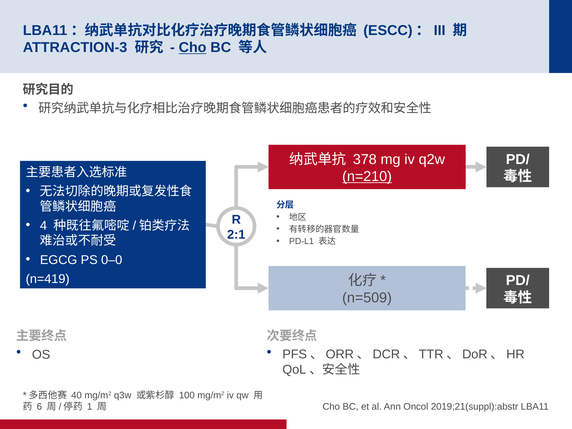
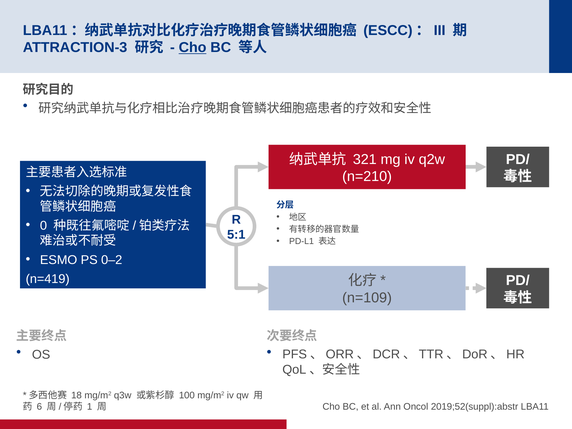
378: 378 -> 321 (365, 159)
n=210 underline: present -> none (367, 177)
4: 4 -> 0 (44, 226)
2:1: 2:1 -> 5:1 (236, 235)
EGCG: EGCG -> ESMO (59, 260)
0–0: 0–0 -> 0–2 (112, 260)
n=509: n=509 -> n=109 (367, 298)
40: 40 -> 18 (77, 395)
2019;21(suppl):abstr: 2019;21(suppl):abstr -> 2019;52(suppl):abstr (475, 407)
